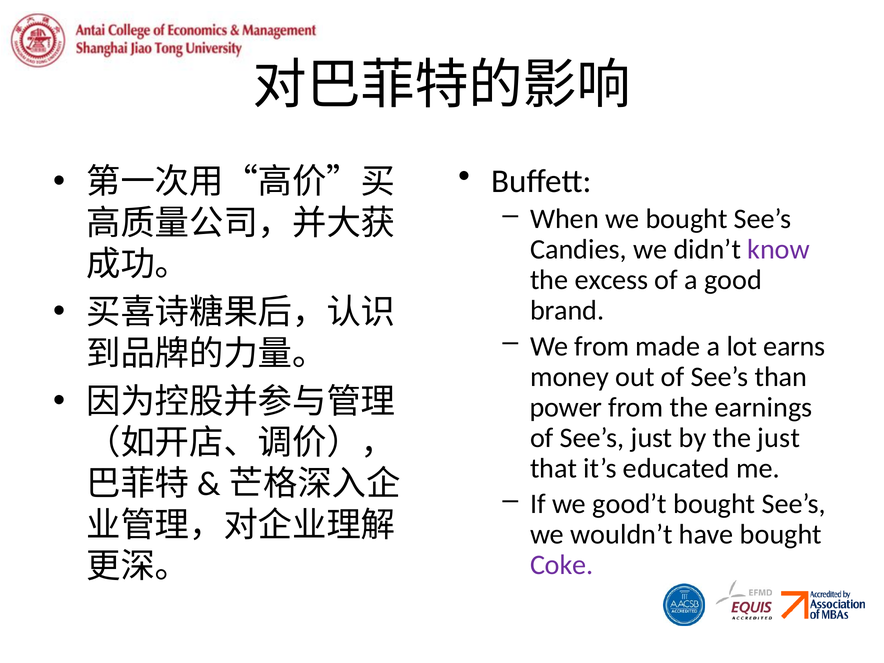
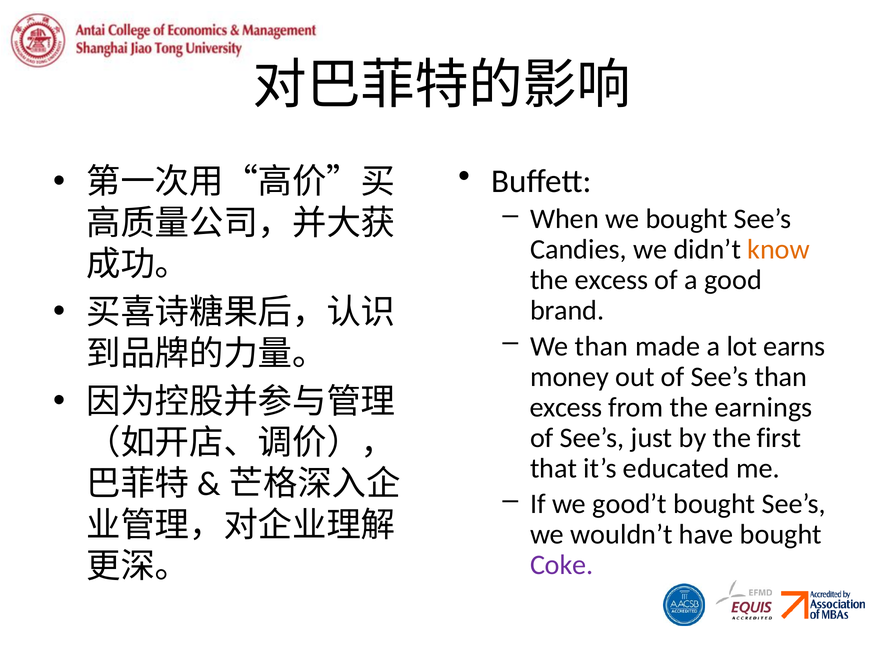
know colour: purple -> orange (779, 250)
We from: from -> than (602, 346)
power: power -> excess (566, 407)
the just: just -> first (779, 438)
